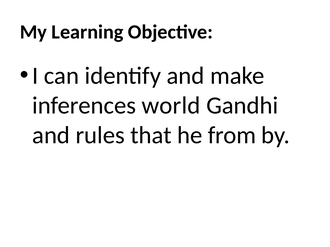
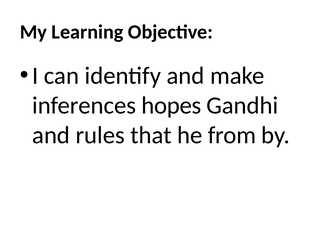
world: world -> hopes (171, 106)
